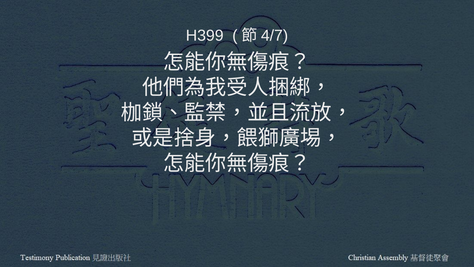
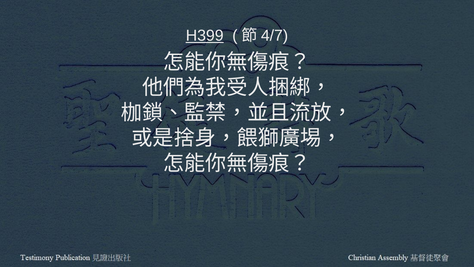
H399 underline: none -> present (205, 36)
